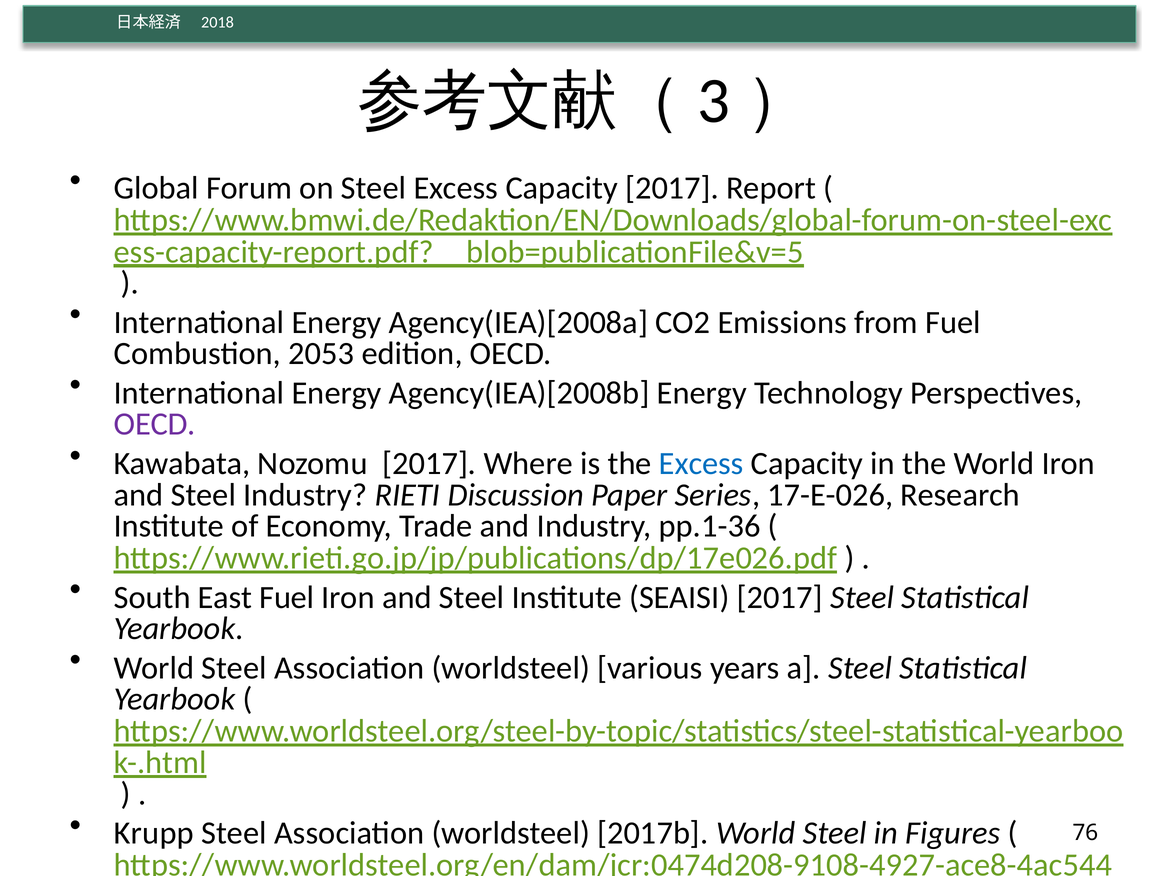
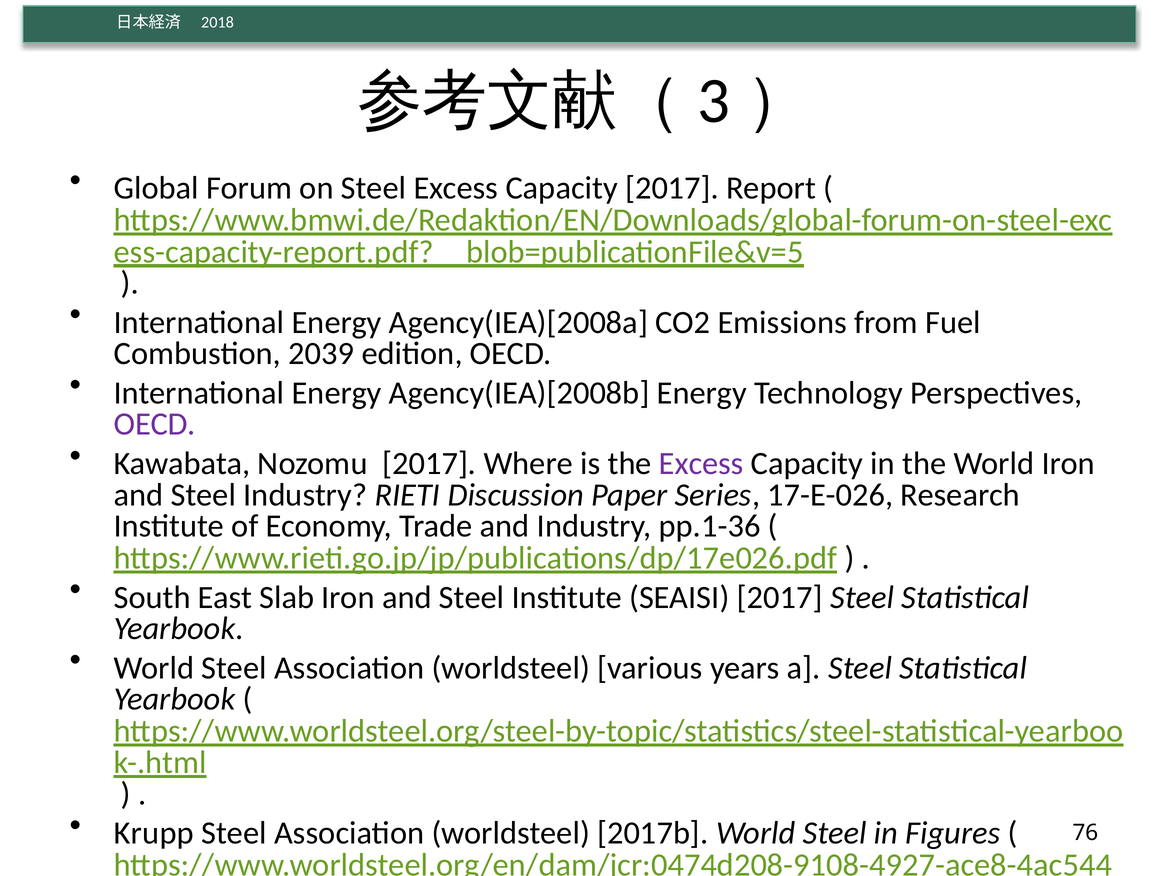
2053: 2053 -> 2039 (321, 354)
Excess colour: blue -> purple (701, 464)
East Fuel: Fuel -> Slab (287, 597)
